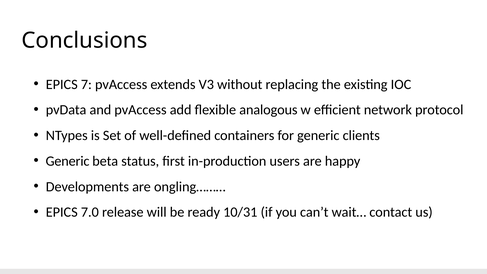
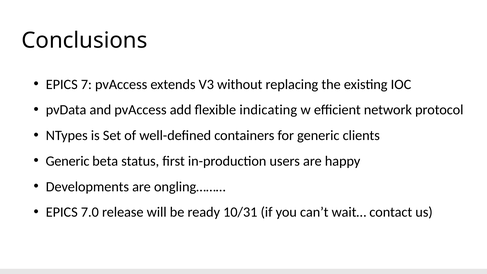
analogous: analogous -> indicating (268, 110)
